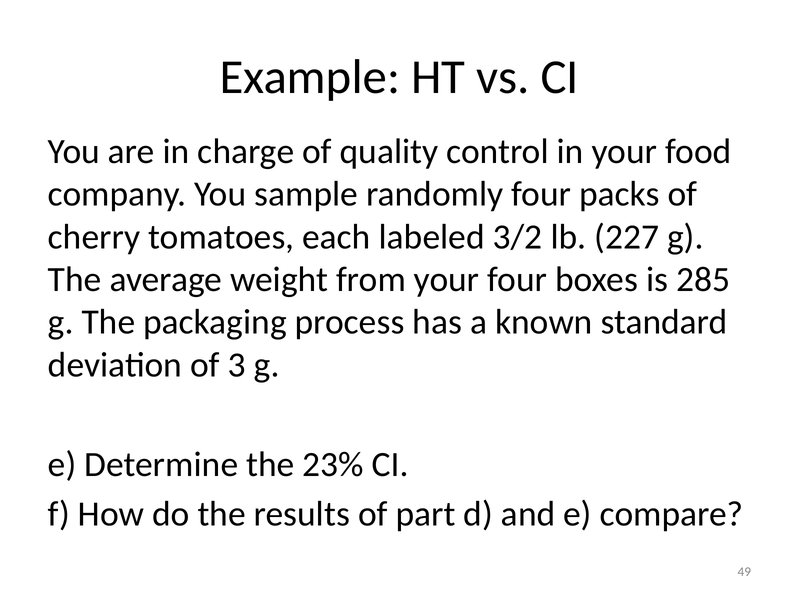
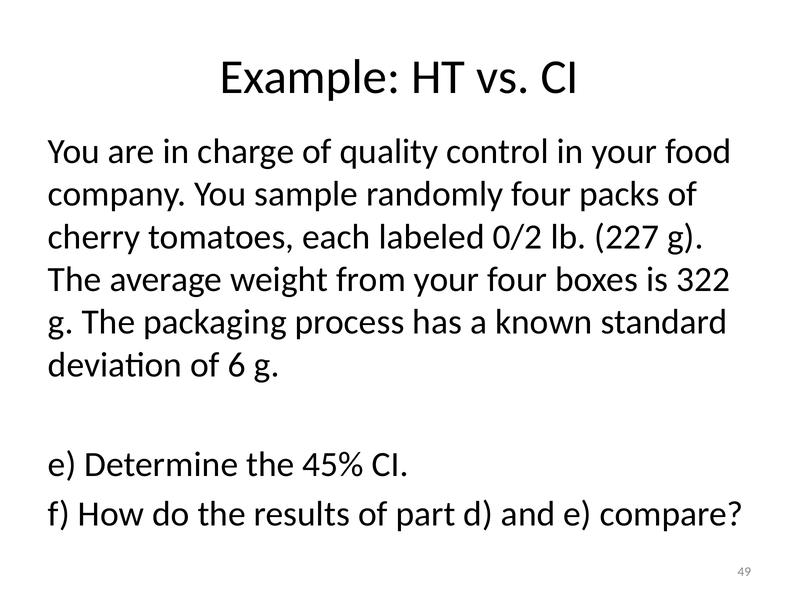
3/2: 3/2 -> 0/2 (518, 237)
285: 285 -> 322 (703, 280)
3: 3 -> 6 (237, 365)
23%: 23% -> 45% (333, 465)
